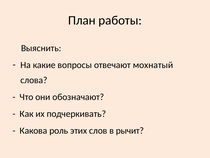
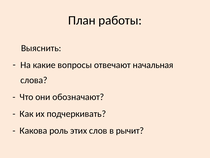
мохнатый: мохнатый -> начальная (153, 65)
